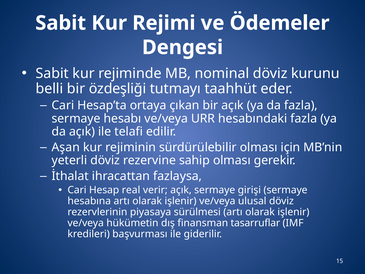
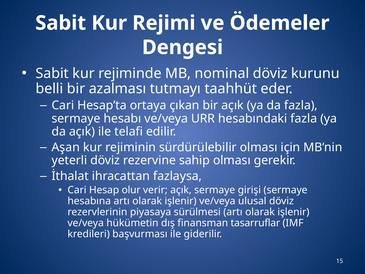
özdeşliği: özdeşliği -> azalması (117, 89)
real: real -> olur (131, 190)
